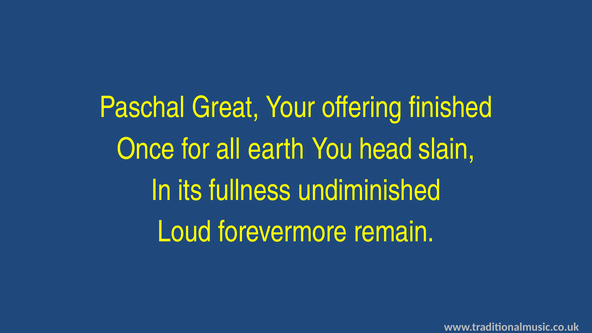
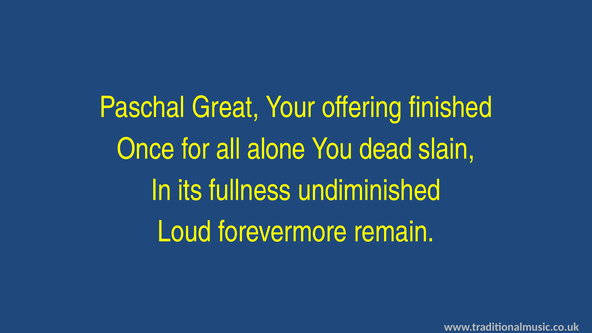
earth: earth -> alone (276, 149)
head: head -> dead (386, 149)
